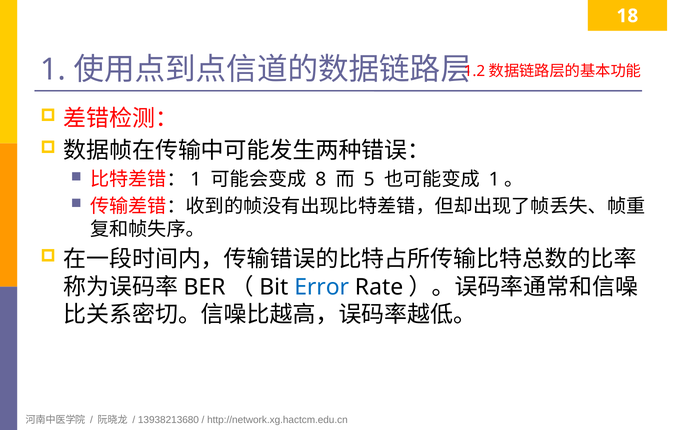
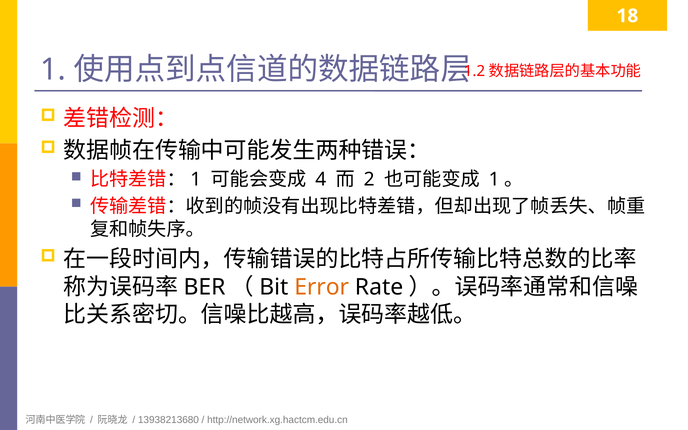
8: 8 -> 4 (321, 180)
5: 5 -> 2 (369, 180)
Error colour: blue -> orange (322, 287)
